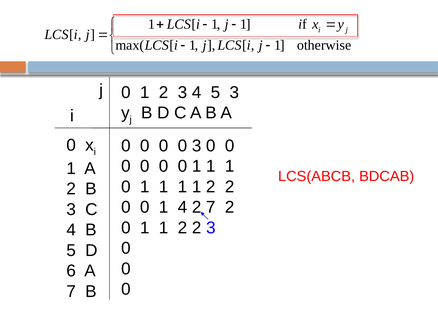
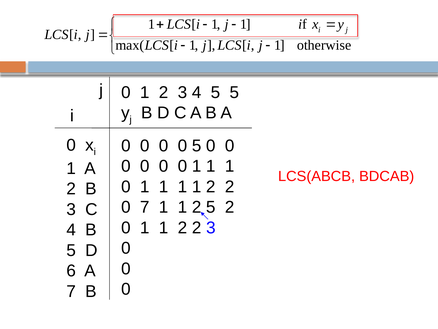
5 3: 3 -> 5 (234, 92)
0 3: 3 -> 5 (197, 146)
0: 0 -> 7 (145, 207)
4: 4 -> 1 (182, 207)
2 7: 7 -> 5 (211, 207)
